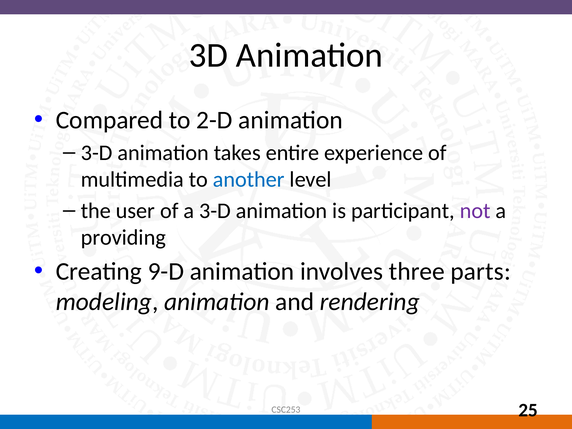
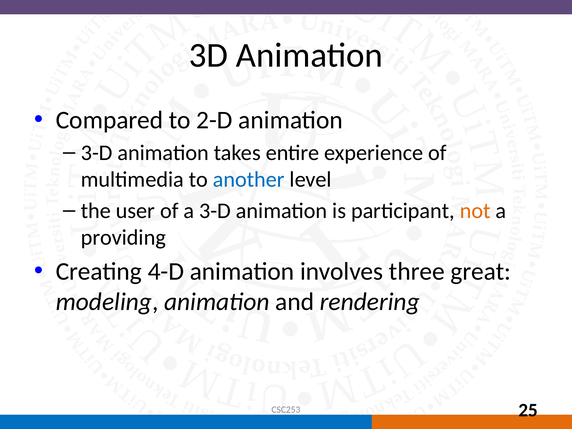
not colour: purple -> orange (475, 211)
9-D: 9-D -> 4-D (166, 271)
parts: parts -> great (481, 271)
